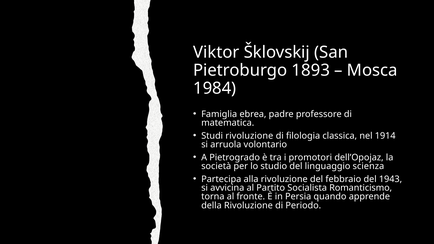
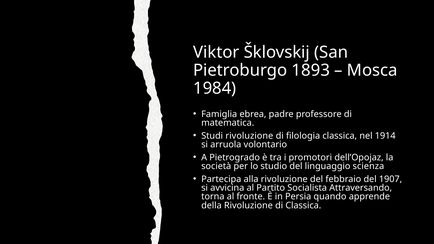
1943: 1943 -> 1907 (391, 179)
Romanticismo: Romanticismo -> Attraversando (361, 188)
di Periodo: Periodo -> Classica (303, 205)
